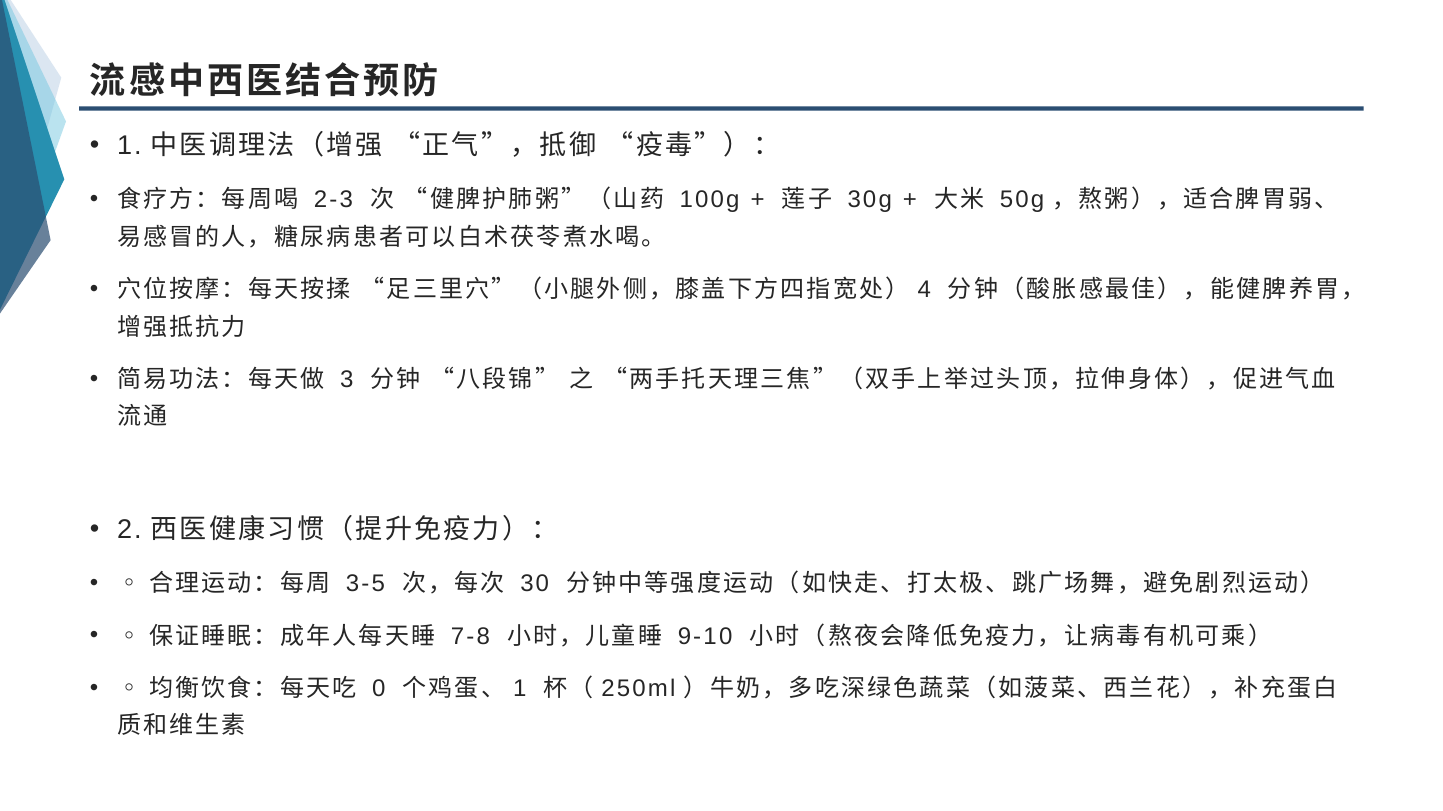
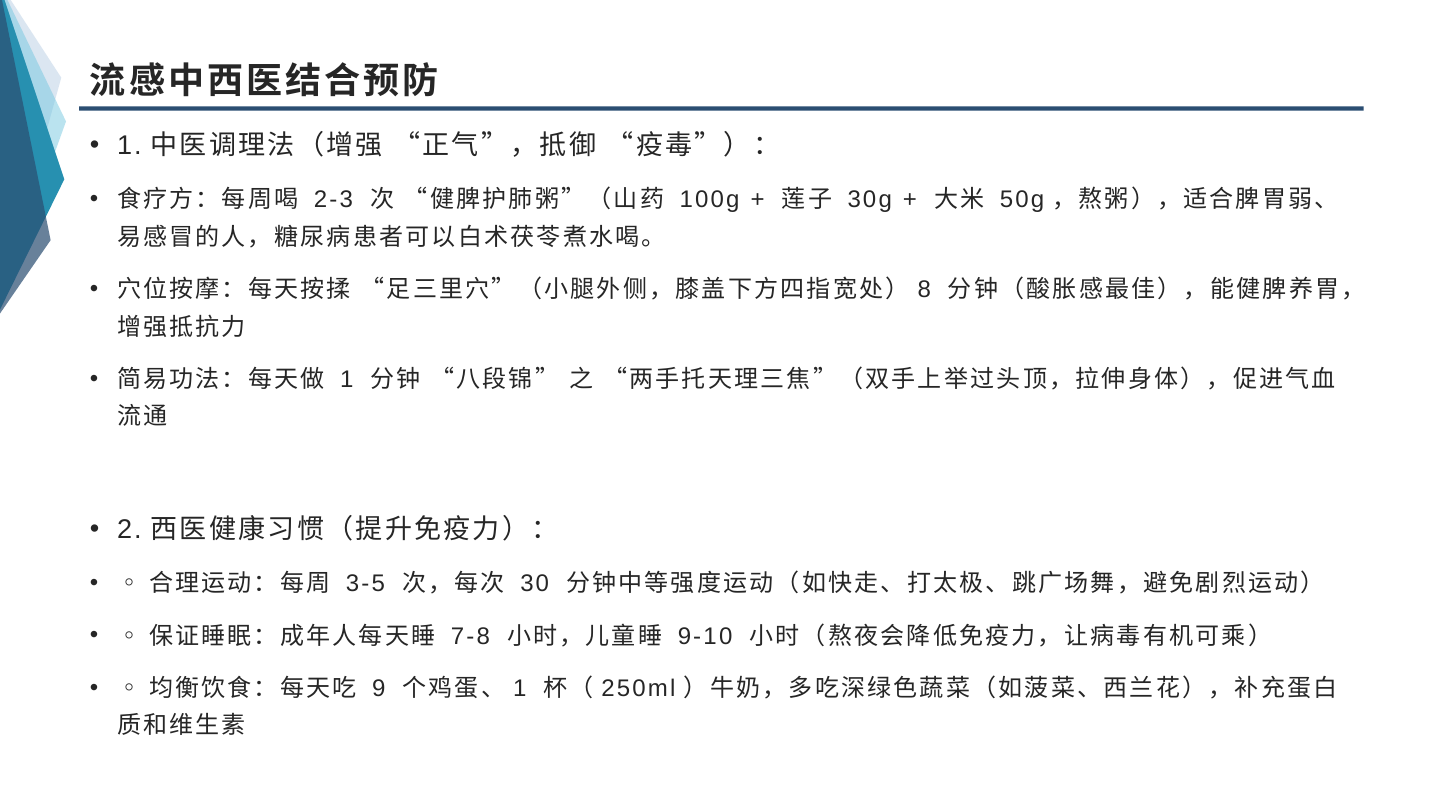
4: 4 -> 8 (924, 290)
3: 3 -> 1 (347, 380)
0: 0 -> 9 (379, 689)
